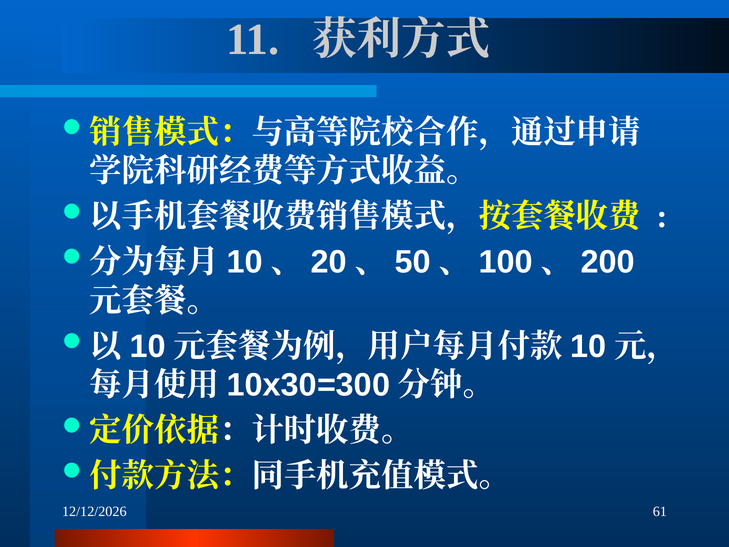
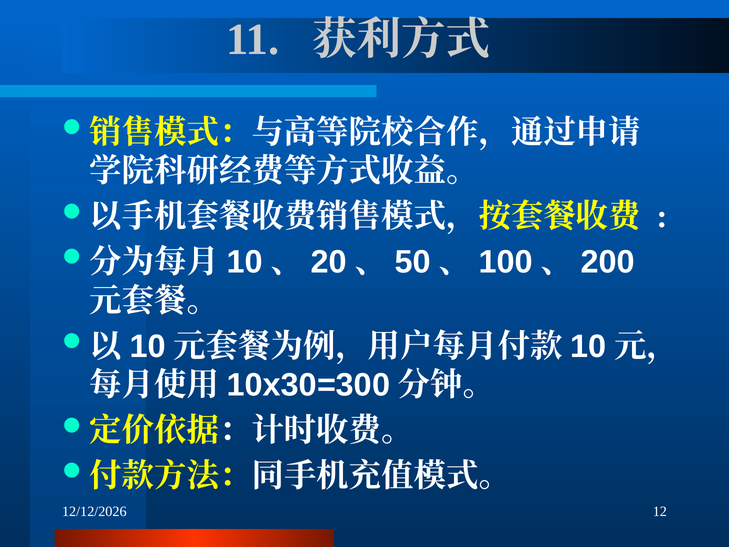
61: 61 -> 12 (660, 511)
